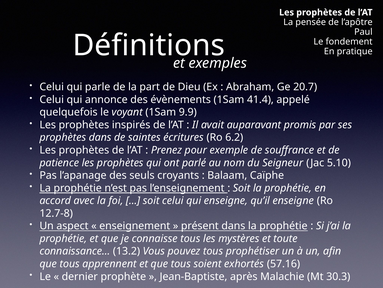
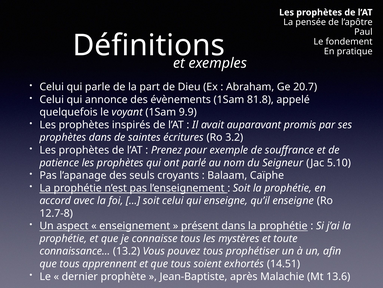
41.4: 41.4 -> 81.8 (260, 99)
6.2: 6.2 -> 3.2 (234, 137)
57.16: 57.16 -> 14.51 (283, 263)
30.3: 30.3 -> 13.6 (338, 276)
